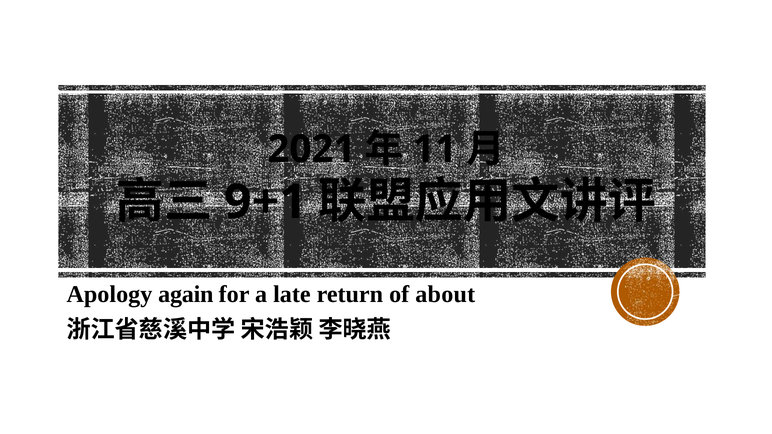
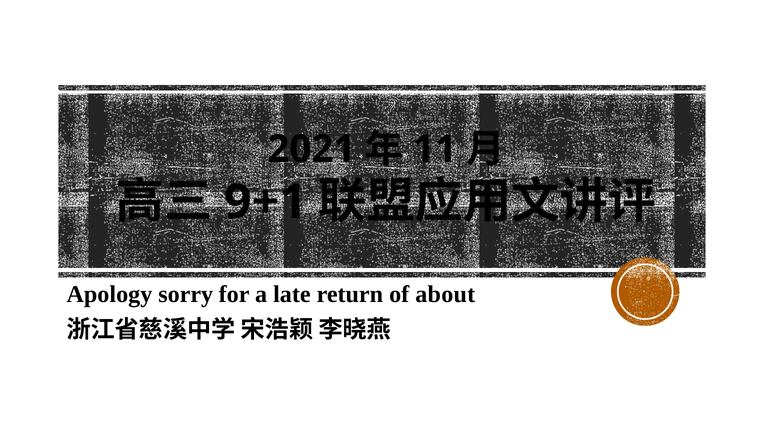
again: again -> sorry (186, 294)
